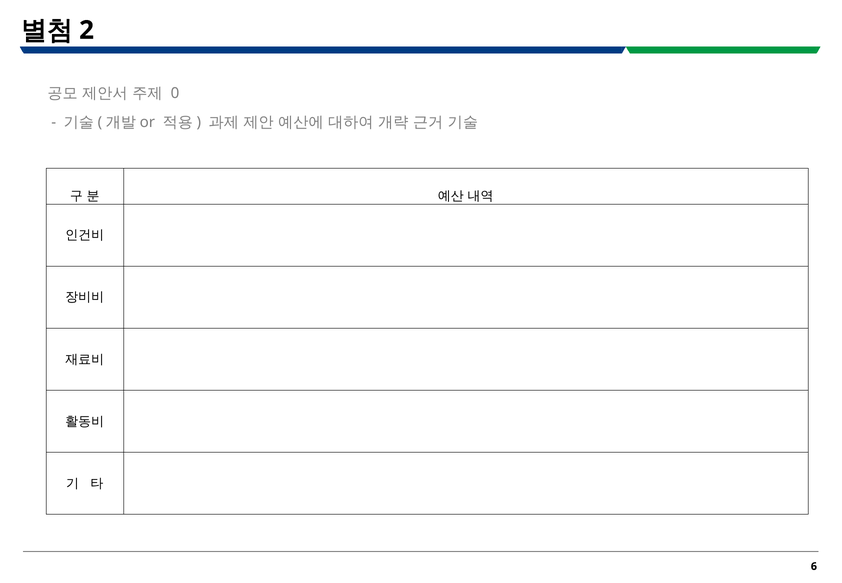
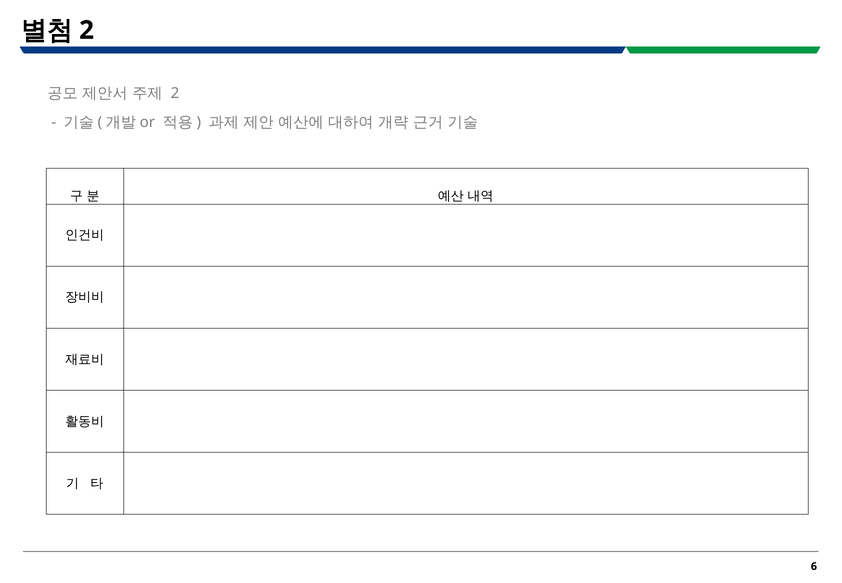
0: 0 -> 2 (175, 93)
